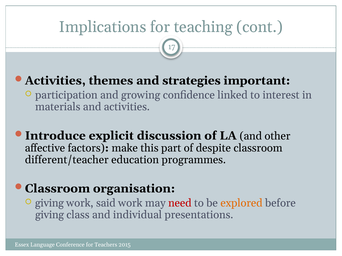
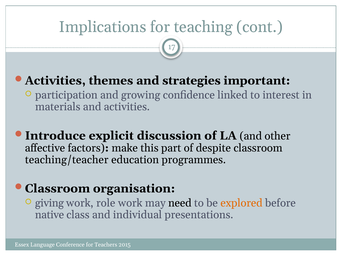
different/teacher: different/teacher -> teaching/teacher (67, 160)
said: said -> role (106, 203)
need colour: red -> black (180, 203)
giving: giving -> native (50, 215)
